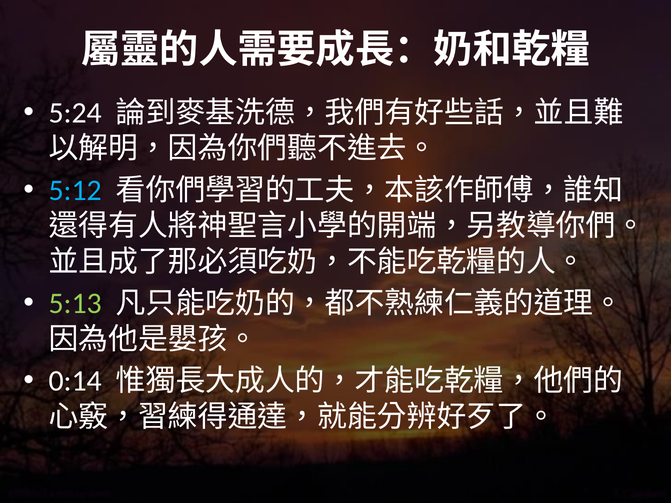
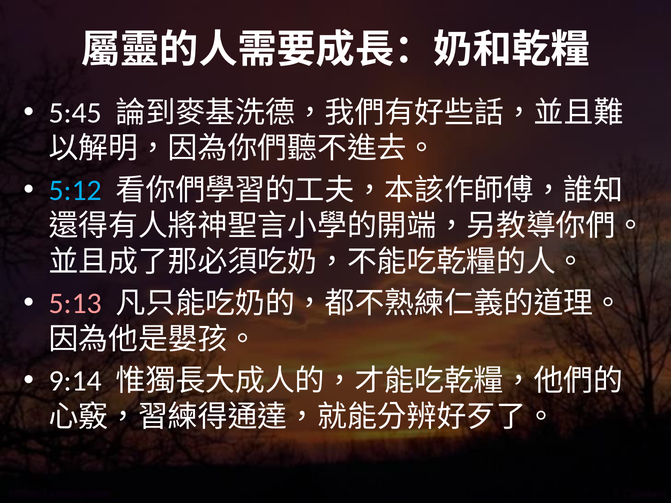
5:24: 5:24 -> 5:45 (75, 113)
5:13 colour: light green -> pink (75, 304)
0:14: 0:14 -> 9:14 (75, 381)
